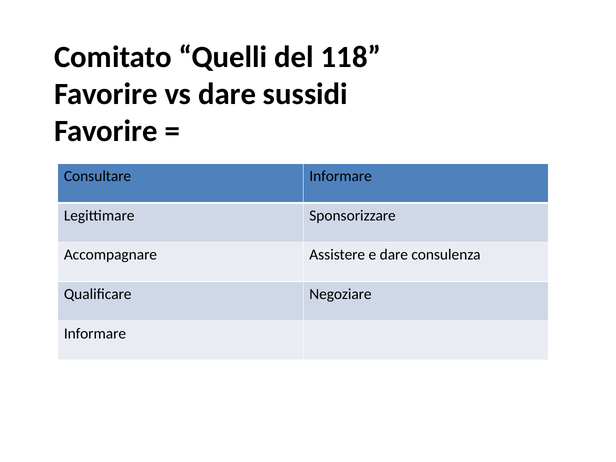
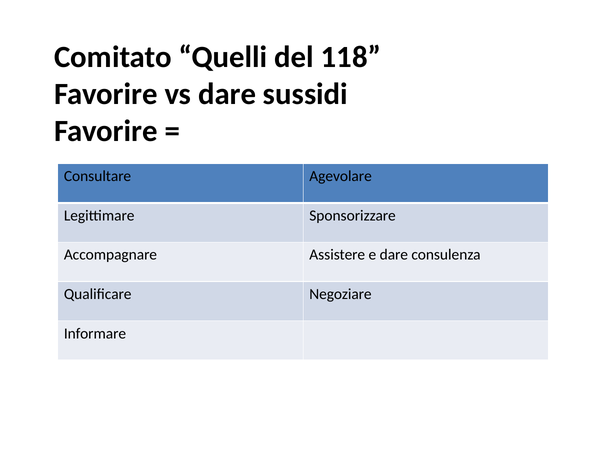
Consultare Informare: Informare -> Agevolare (341, 176)
